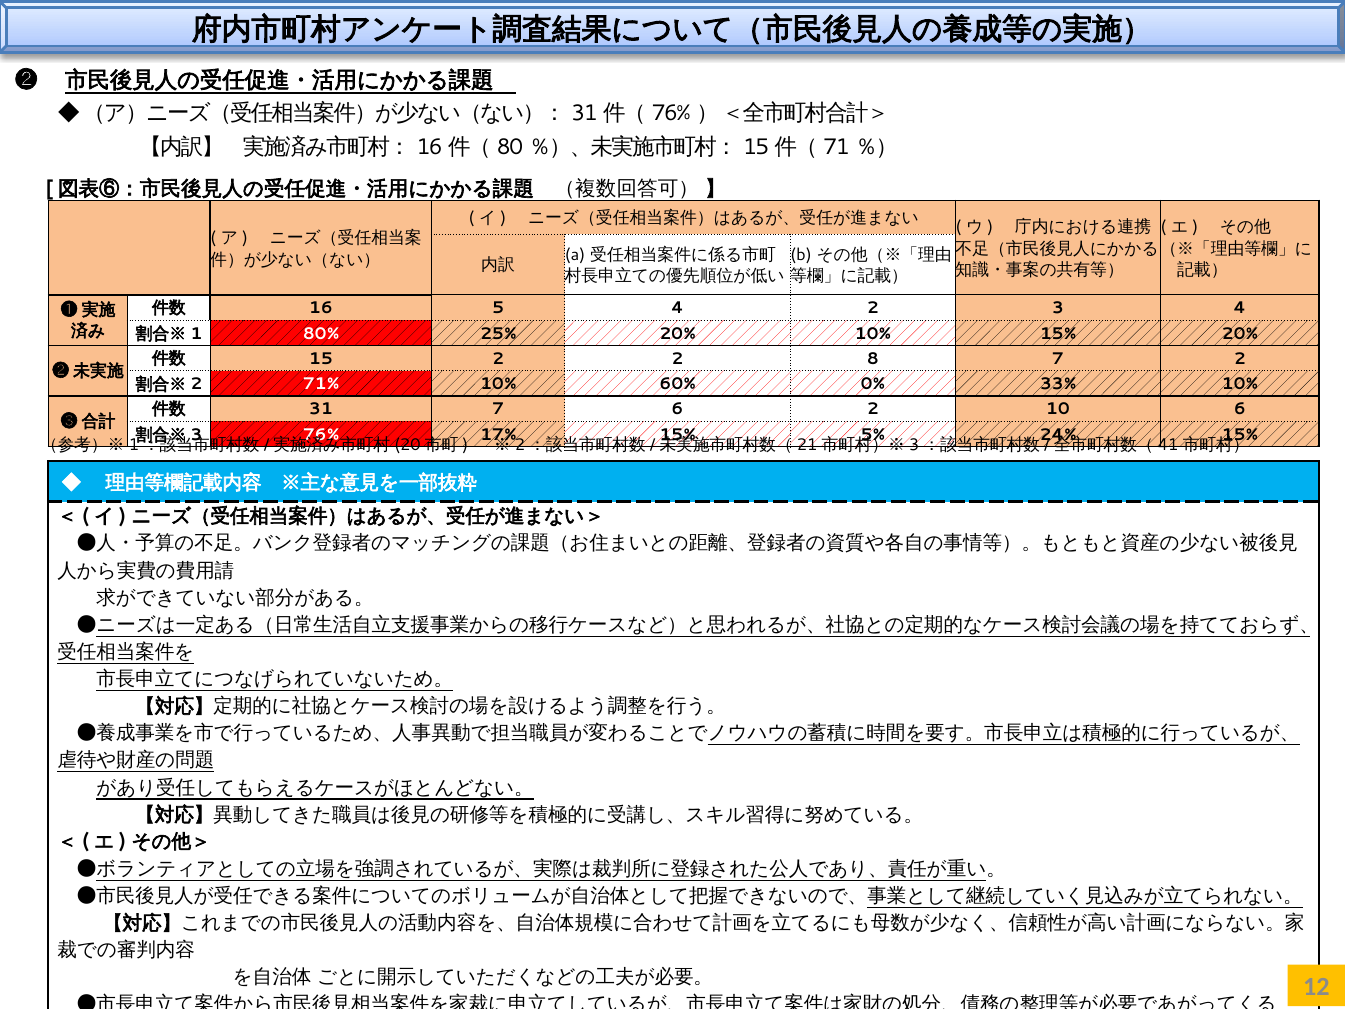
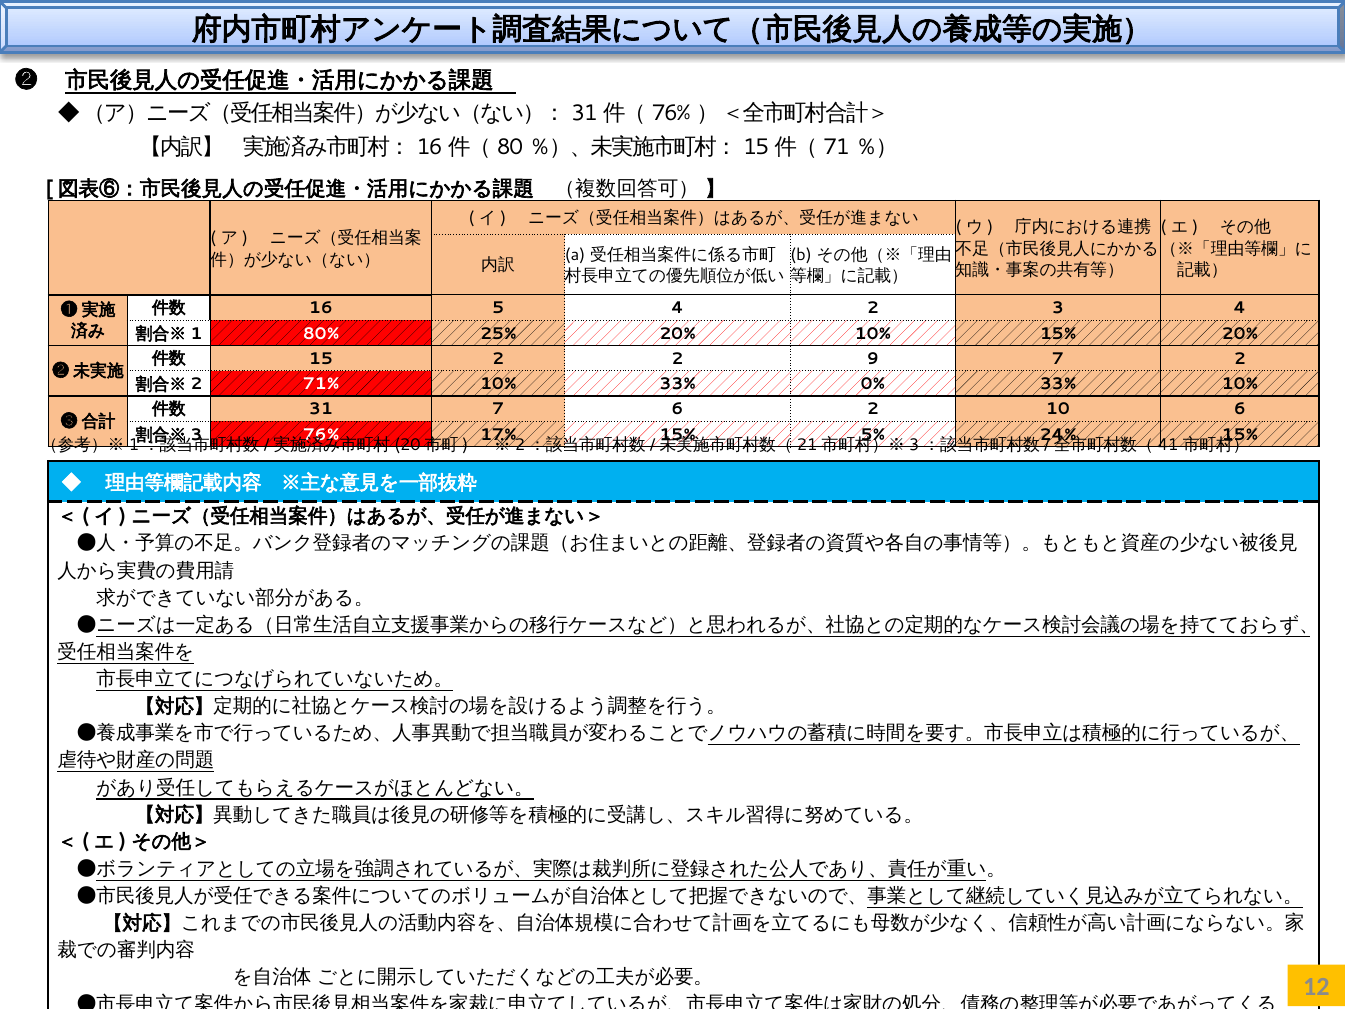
8: 8 -> 9 (873, 359)
10% 60%: 60% -> 33% (677, 384)
